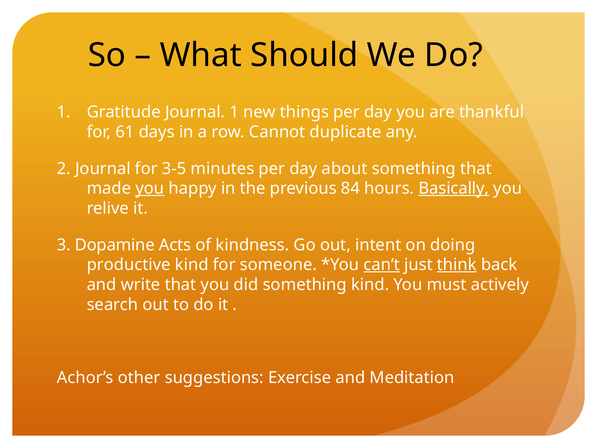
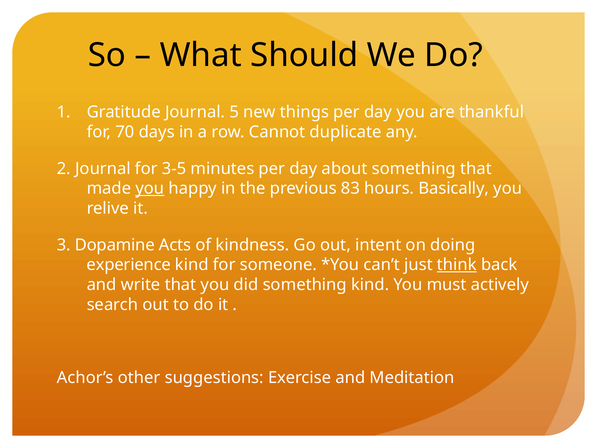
Journal 1: 1 -> 5 (234, 112)
61: 61 -> 70 (125, 132)
84: 84 -> 83 (350, 188)
Basically underline: present -> none (454, 188)
productive: productive -> experience (129, 265)
can’t underline: present -> none (382, 265)
